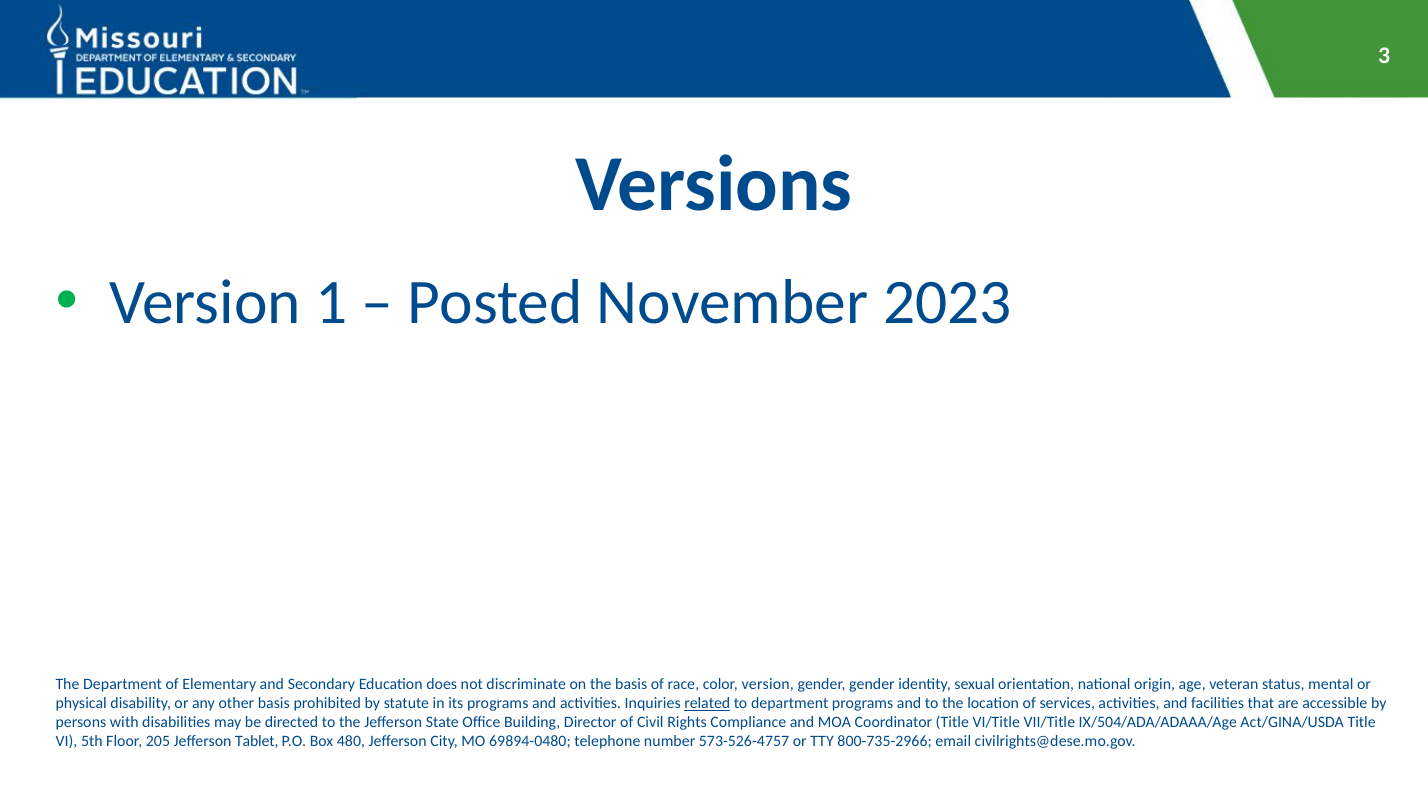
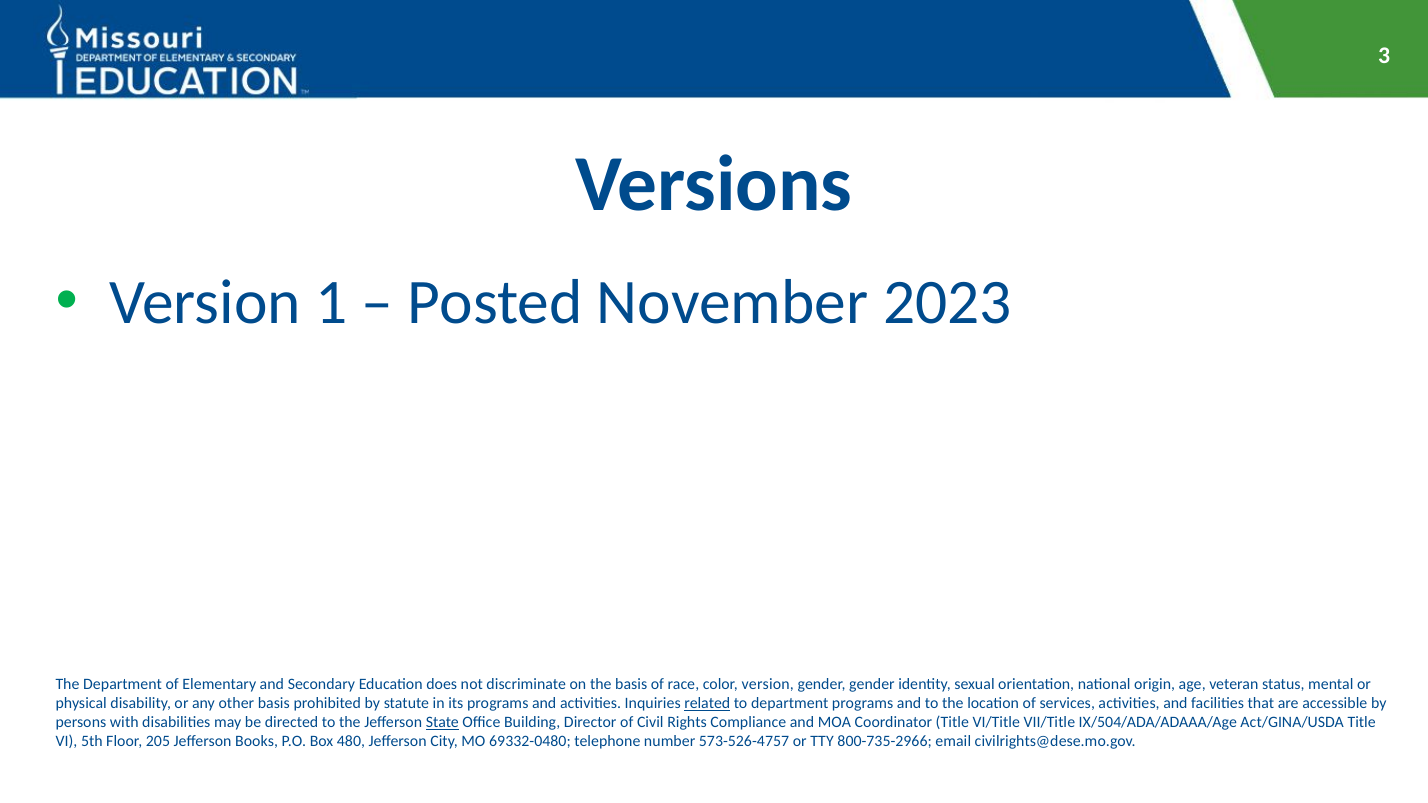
State underline: none -> present (442, 723)
Tablet: Tablet -> Books (257, 742)
69894-0480: 69894-0480 -> 69332-0480 (530, 742)
